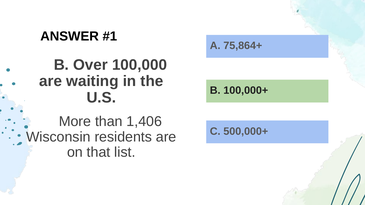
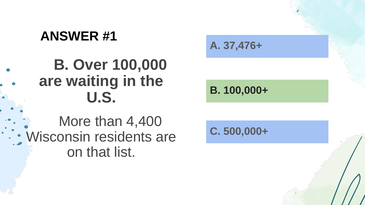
75,864+: 75,864+ -> 37,476+ (243, 46)
1,406: 1,406 -> 4,400 (144, 122)
